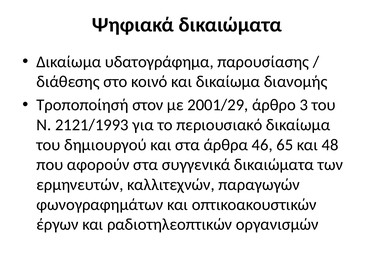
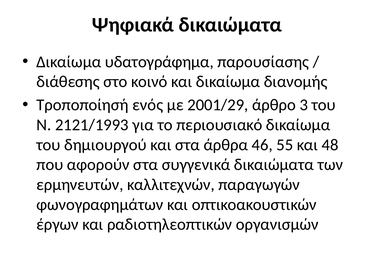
στον: στον -> ενός (148, 105)
65: 65 -> 55 (285, 145)
